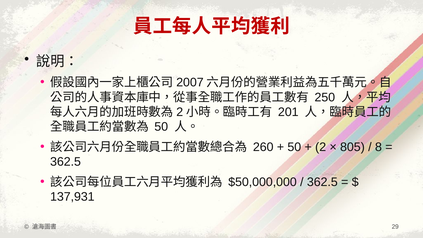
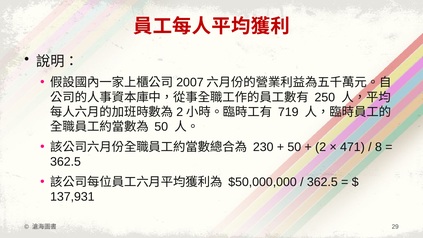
201: 201 -> 719 (288, 112)
260: 260 -> 230 (263, 147)
805: 805 -> 471 (352, 147)
